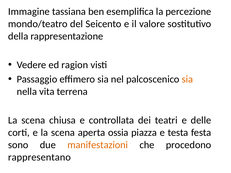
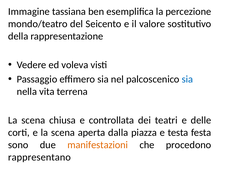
ragion: ragion -> voleva (75, 65)
sia colour: orange -> blue (187, 79)
ossia: ossia -> dalla (118, 133)
